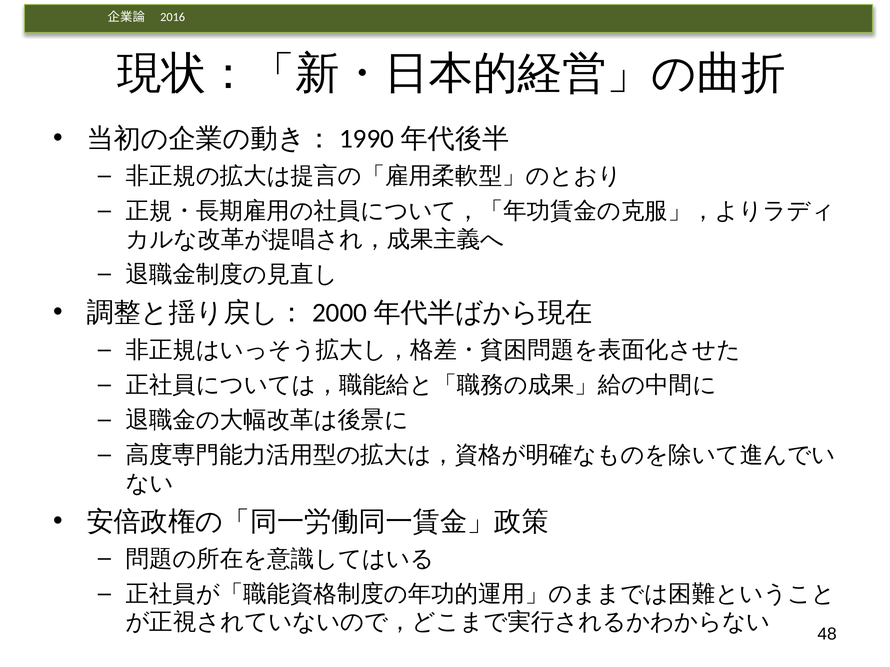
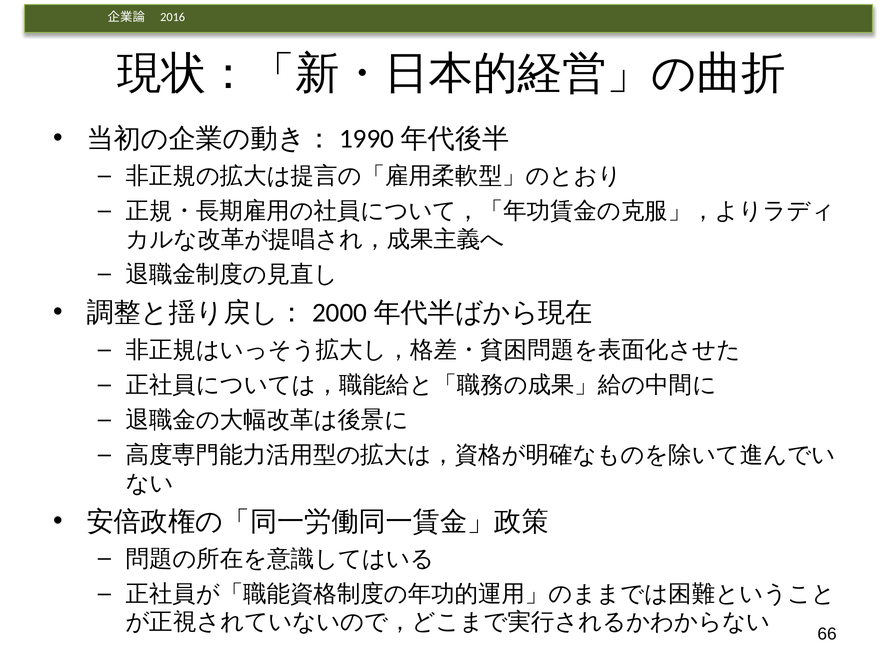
48: 48 -> 66 (827, 635)
